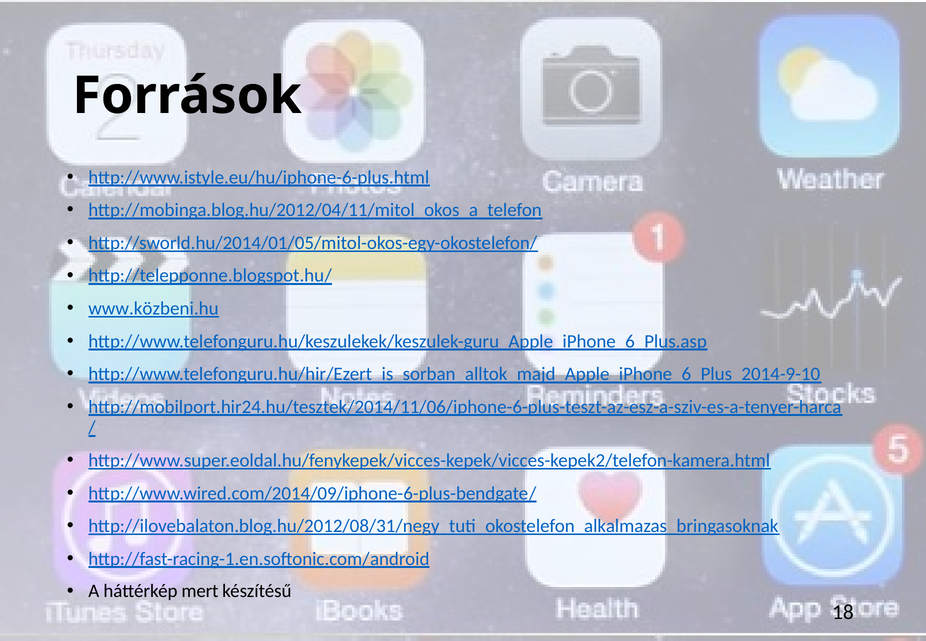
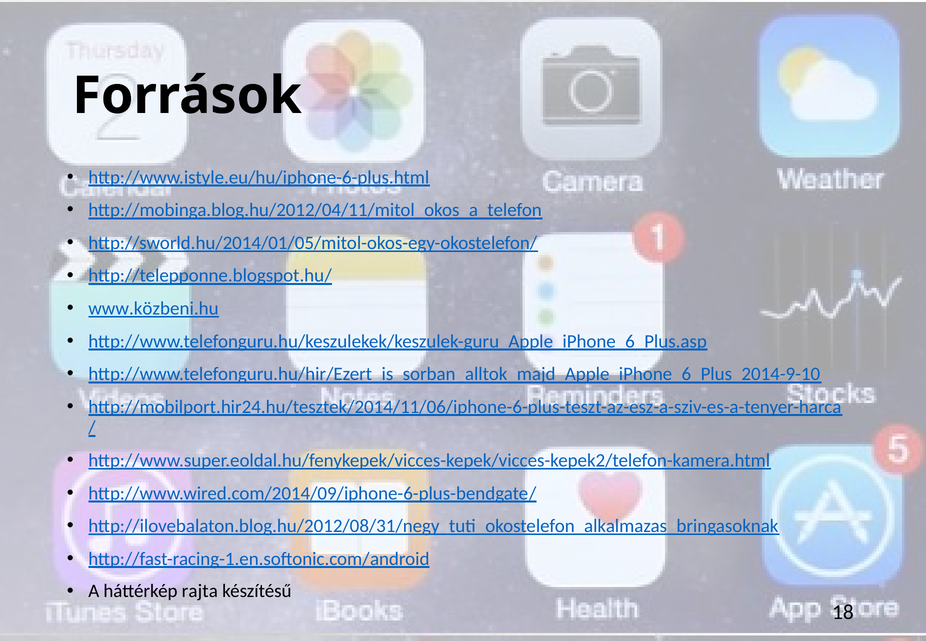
mert: mert -> rajta (200, 591)
